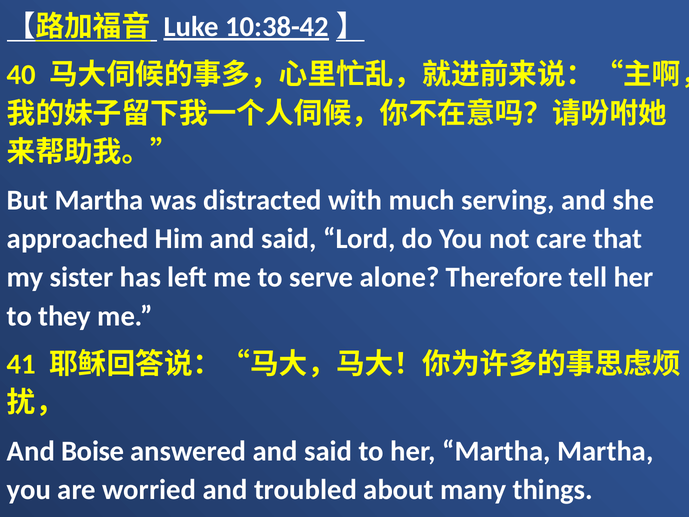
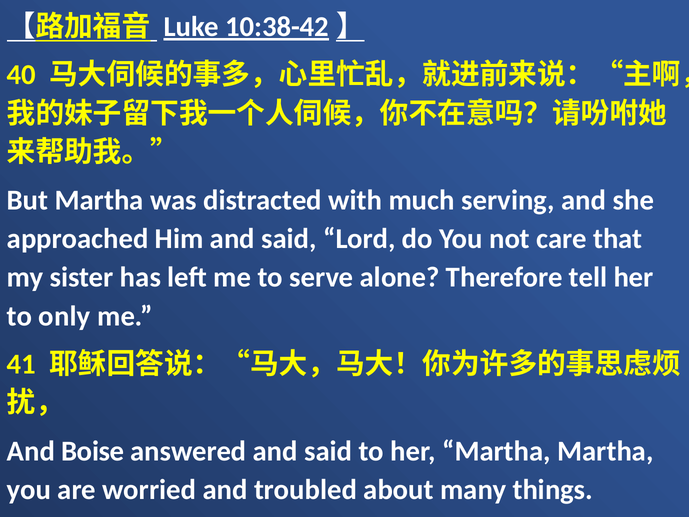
they: they -> only (64, 316)
